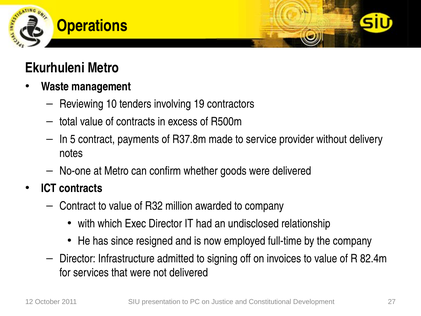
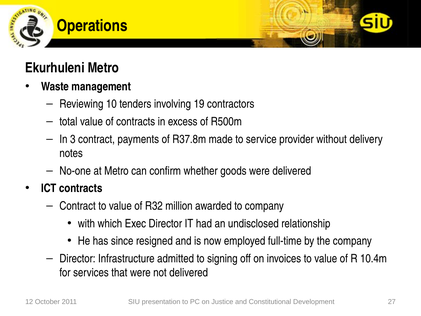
5: 5 -> 3 (73, 139)
82.4m: 82.4m -> 10.4m (373, 258)
